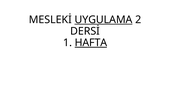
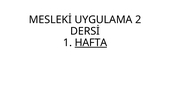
UYGULAMA underline: present -> none (103, 20)
